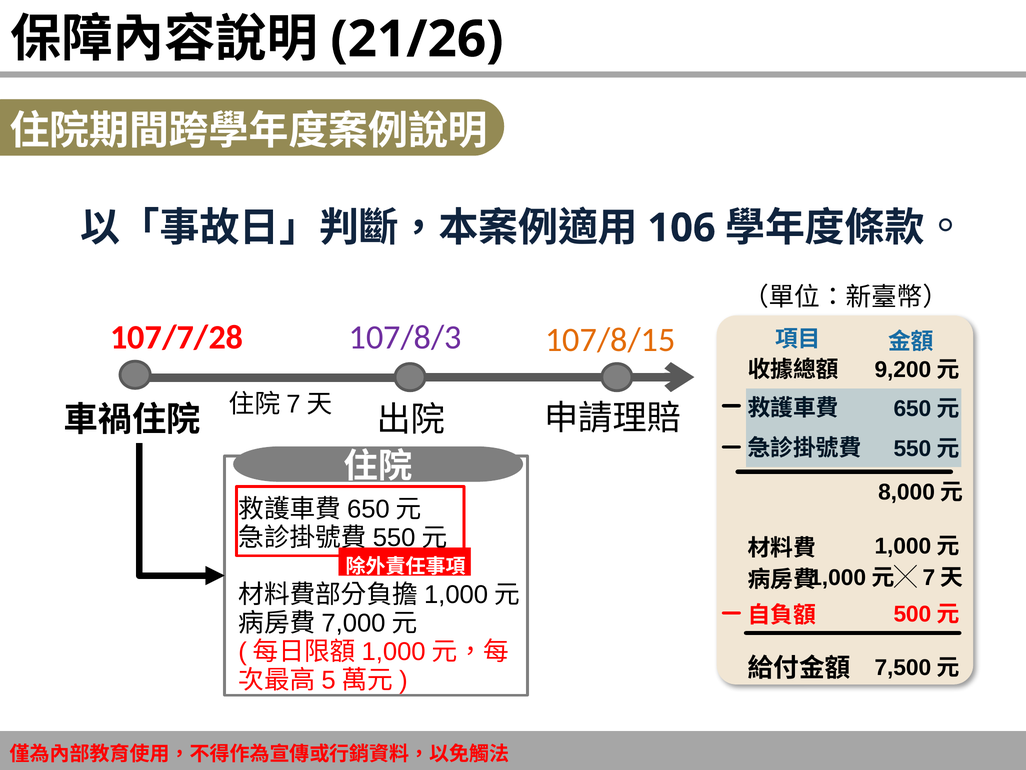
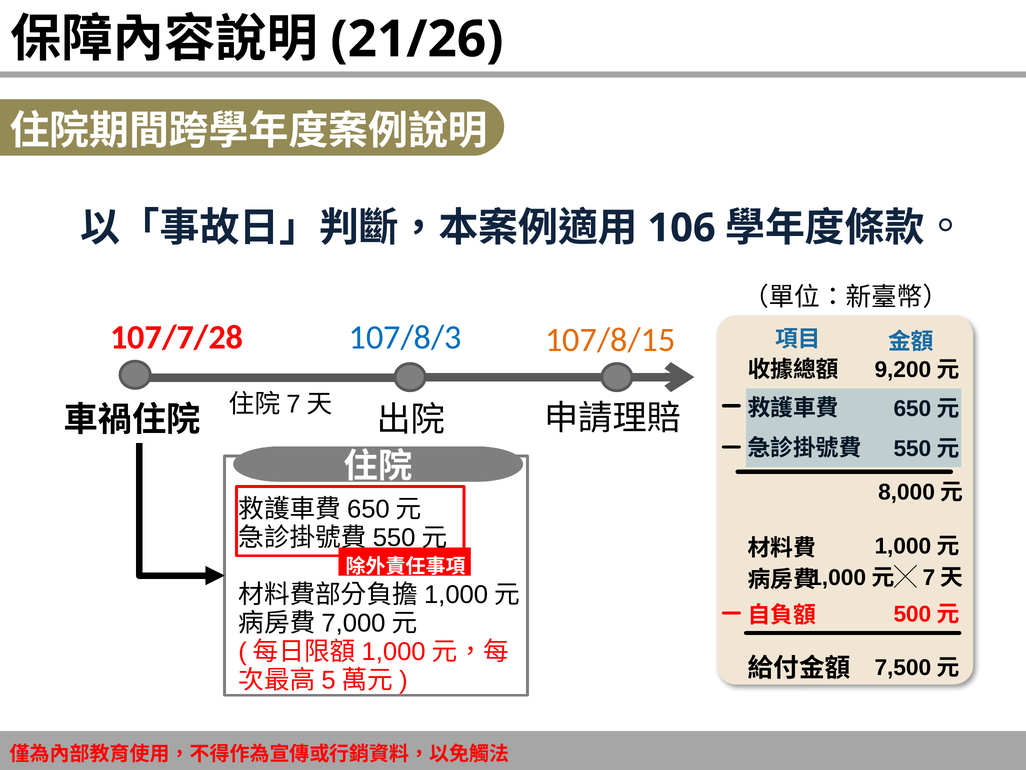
107/8/3 colour: purple -> blue (405, 337)
